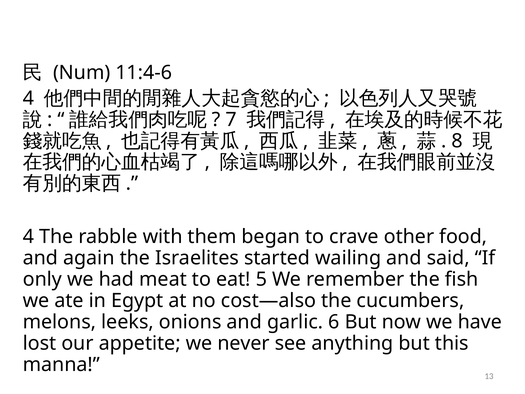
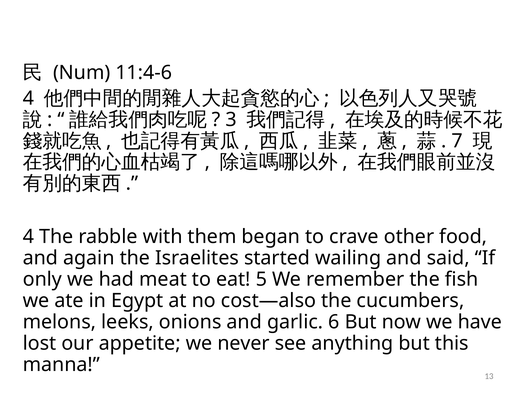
7: 7 -> 3 (231, 119)
8: 8 -> 7 (457, 141)
